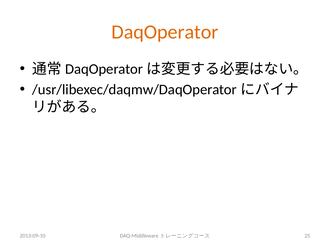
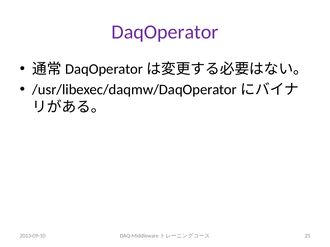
DaqOperator colour: orange -> purple (165, 32)
